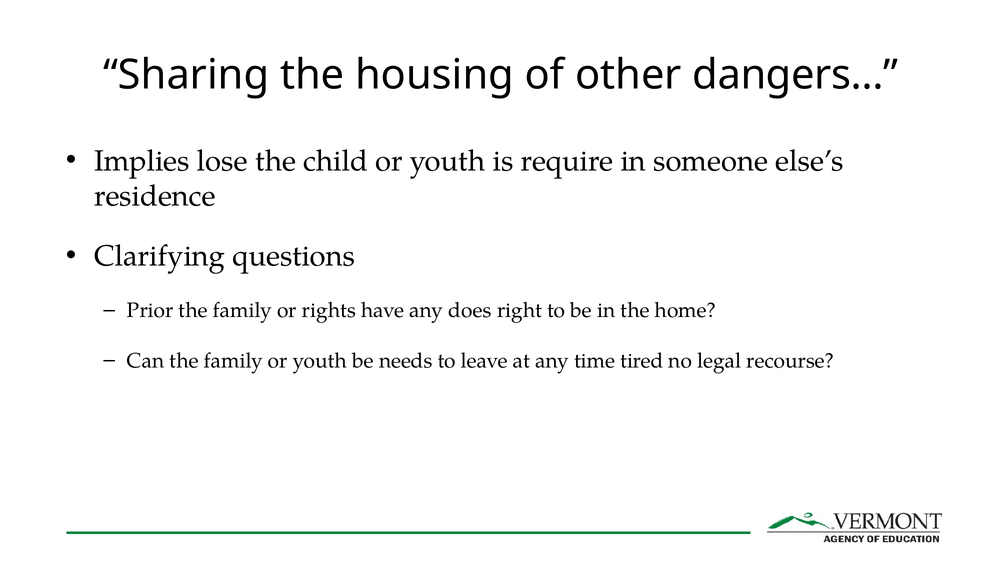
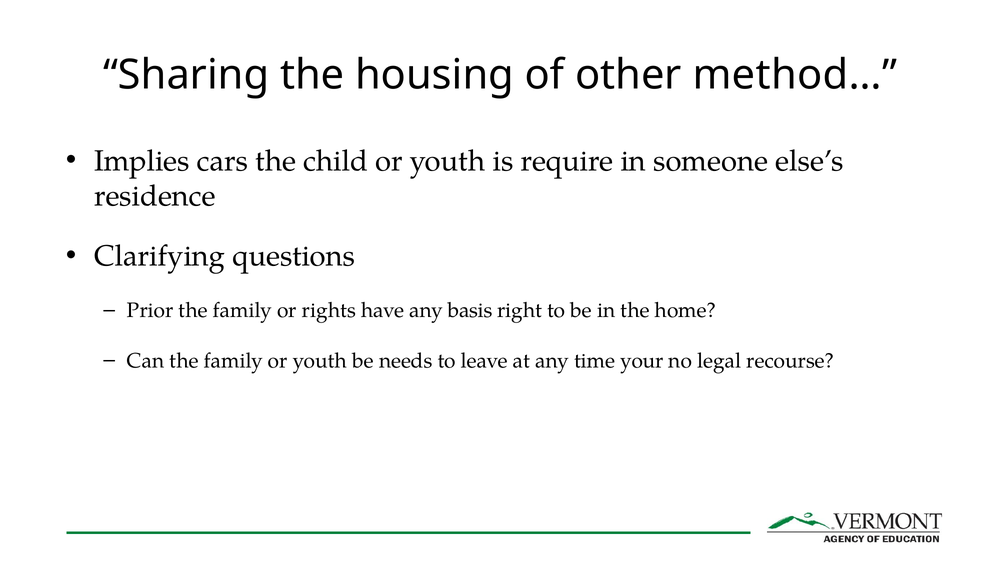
dangers…: dangers… -> method… (795, 75)
lose: lose -> cars (223, 161)
does: does -> basis (470, 311)
tired: tired -> your (642, 361)
